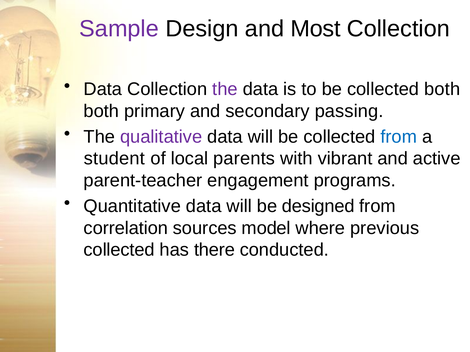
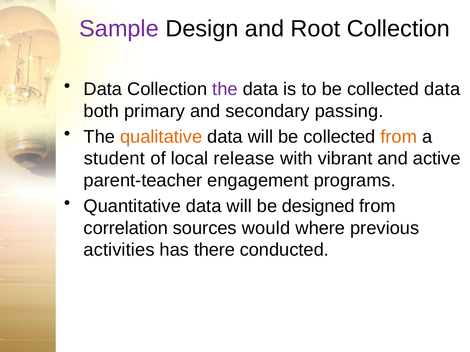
Most: Most -> Root (315, 29)
collected both: both -> data (442, 89)
qualitative colour: purple -> orange (161, 137)
from colour: blue -> orange (399, 137)
parents: parents -> release (244, 159)
model: model -> would (266, 228)
collected: collected -> activities (119, 250)
